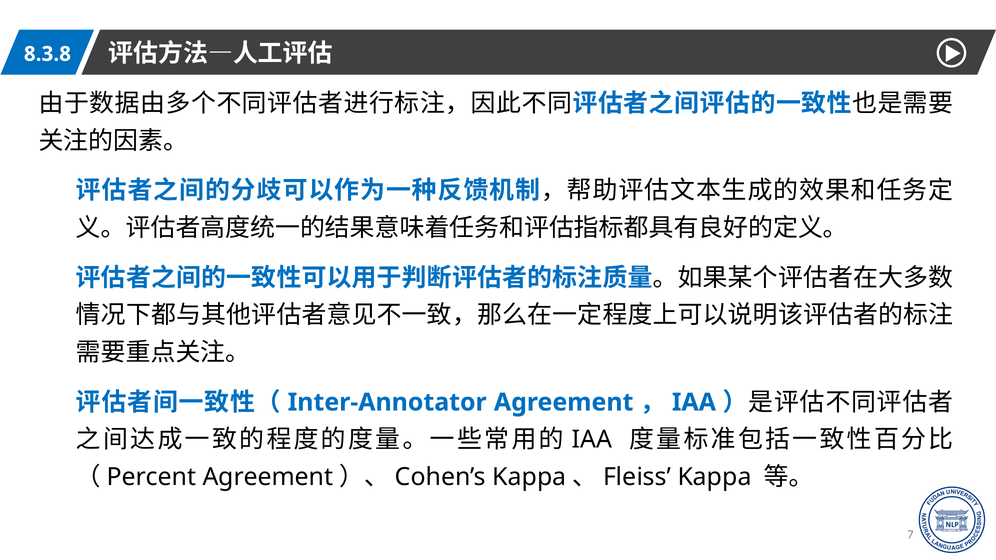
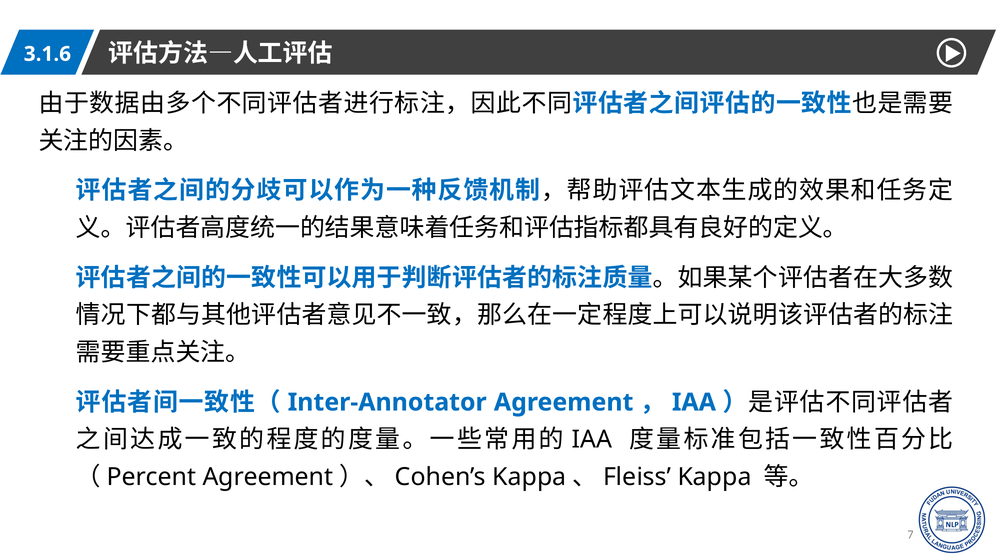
8.3.8: 8.3.8 -> 3.1.6 (47, 54)
